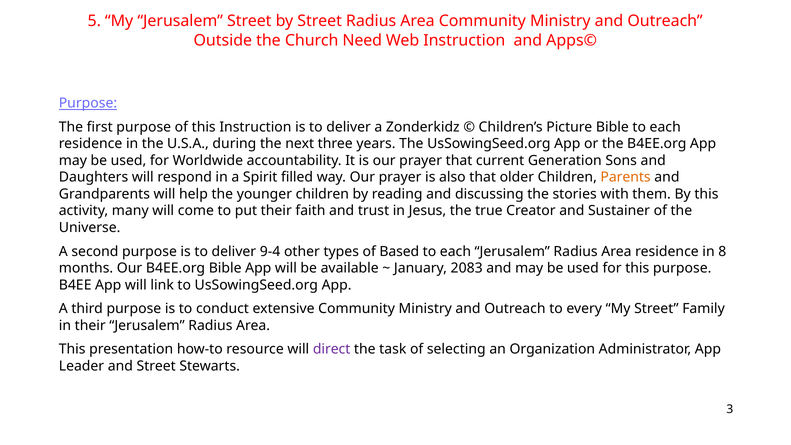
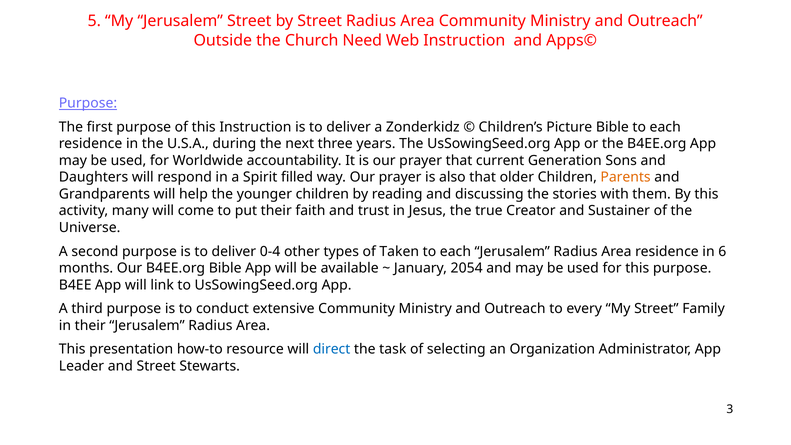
9-4: 9-4 -> 0-4 (270, 251)
Based: Based -> Taken (399, 251)
8: 8 -> 6 (722, 251)
2083: 2083 -> 2054 (467, 268)
direct colour: purple -> blue (332, 349)
